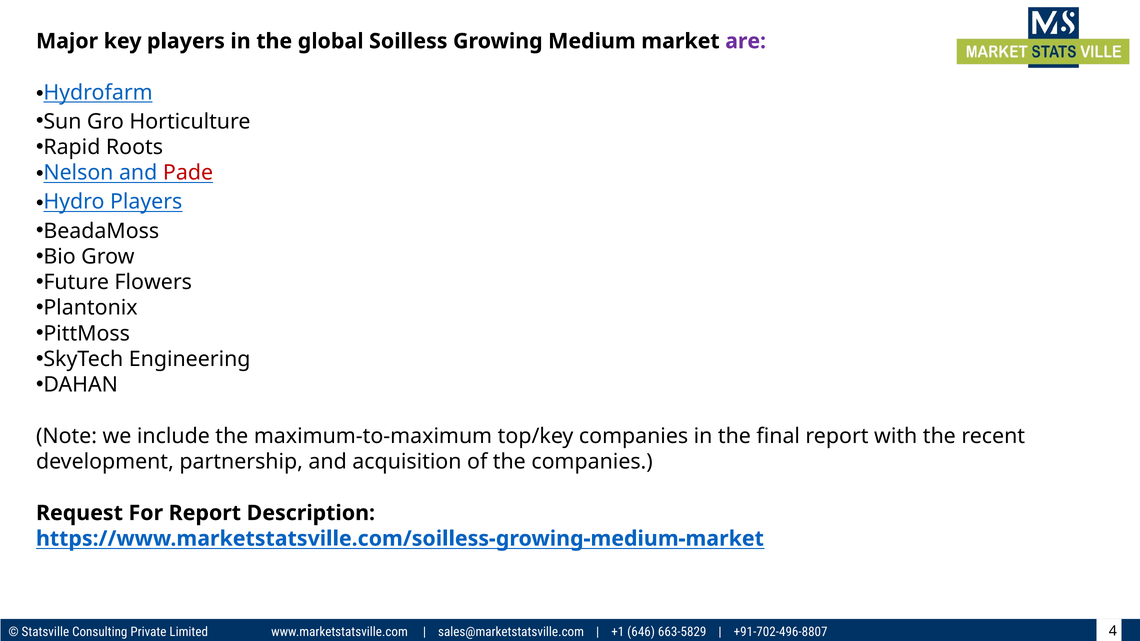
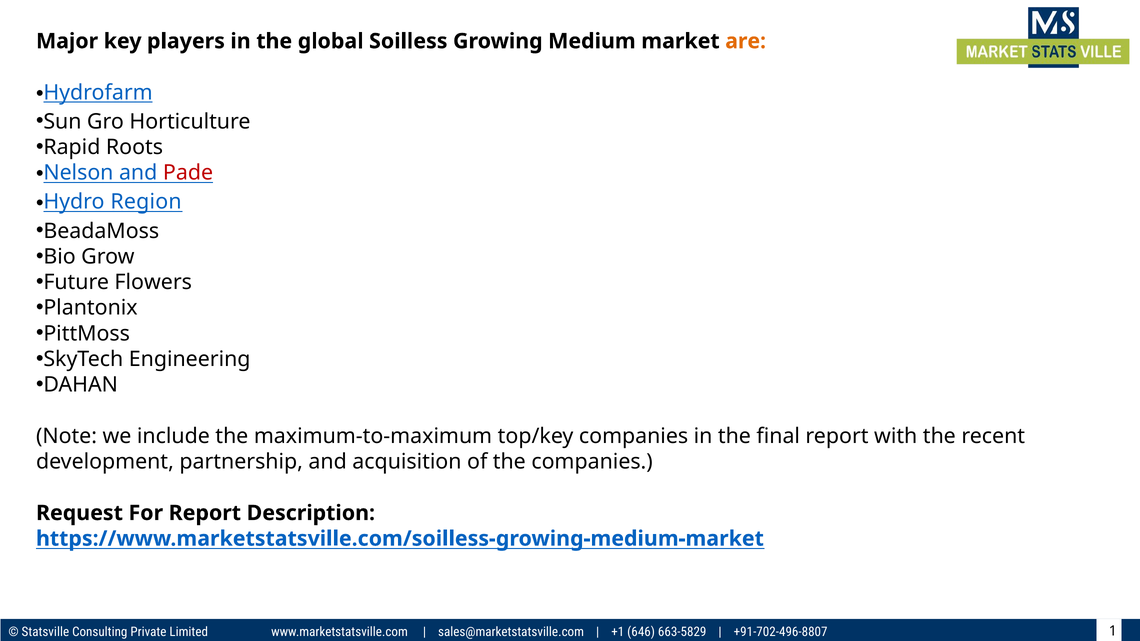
are colour: purple -> orange (746, 41)
Hydro Players: Players -> Region (146, 202)
4: 4 -> 1 (1113, 631)
